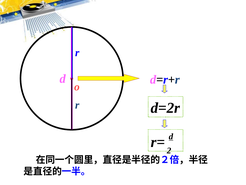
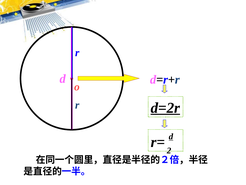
d=2r underline: none -> present (165, 108)
